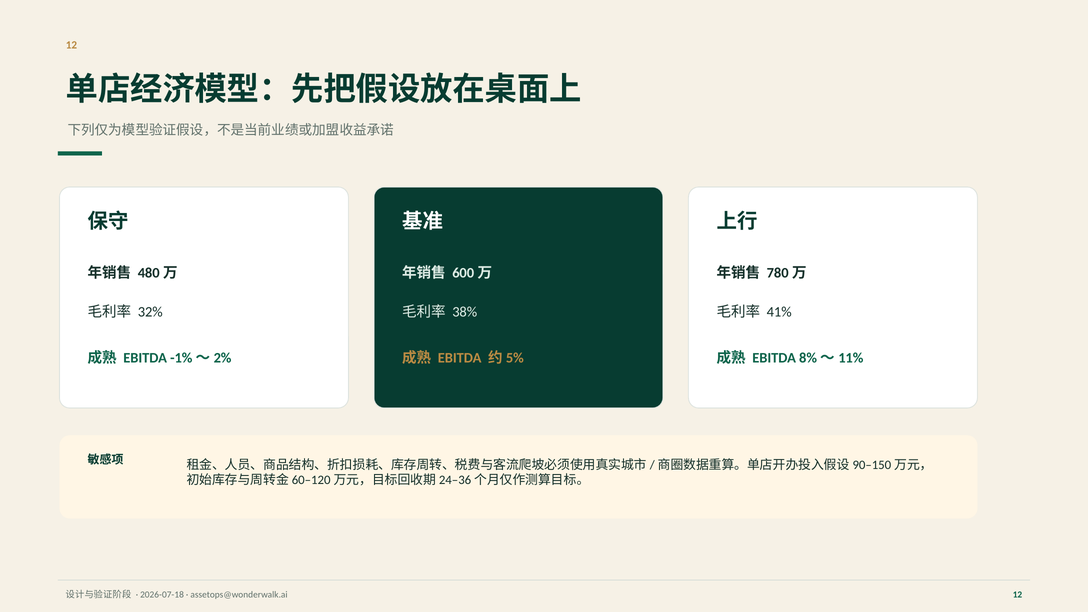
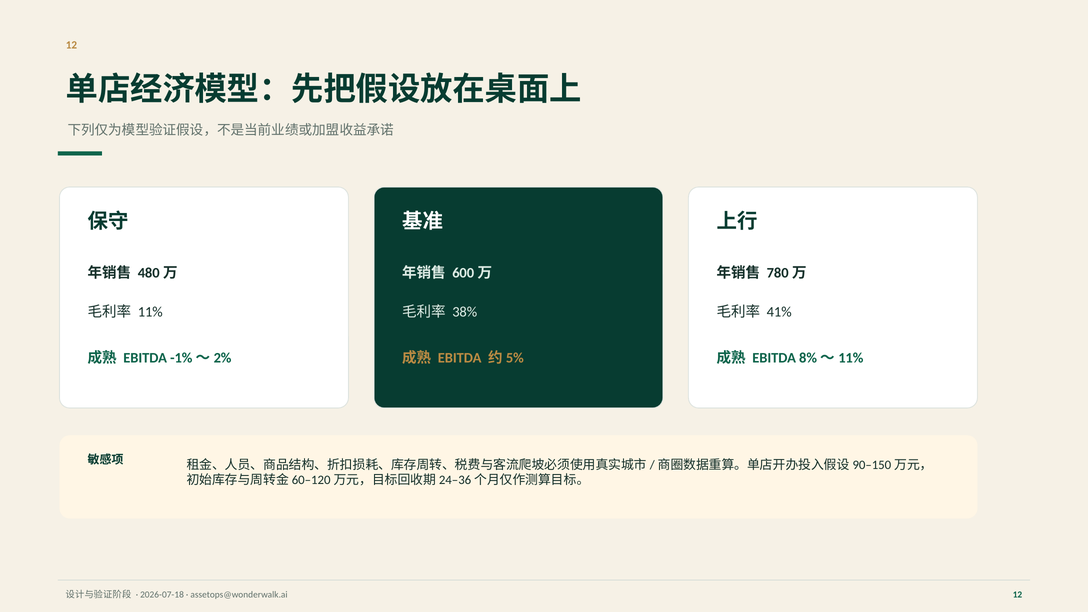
32%: 32% -> 11% (150, 312)
